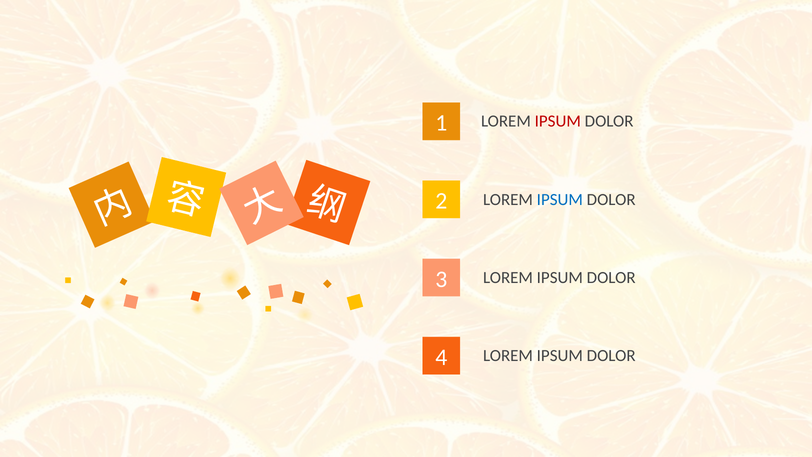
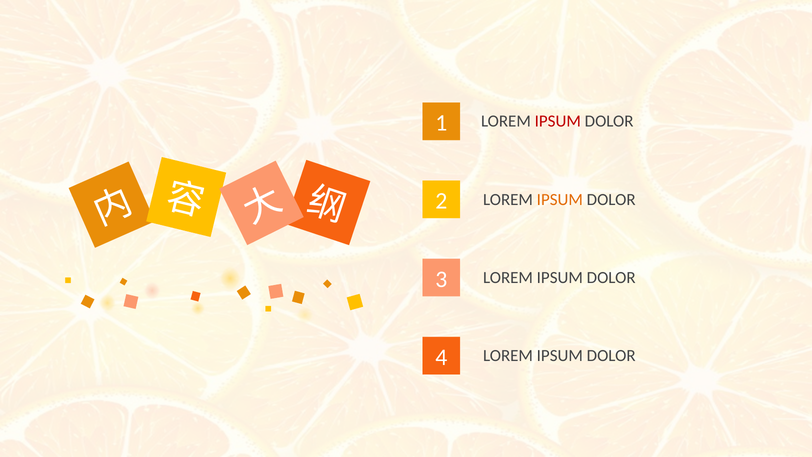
IPSUM colour: blue -> orange (560, 199)
